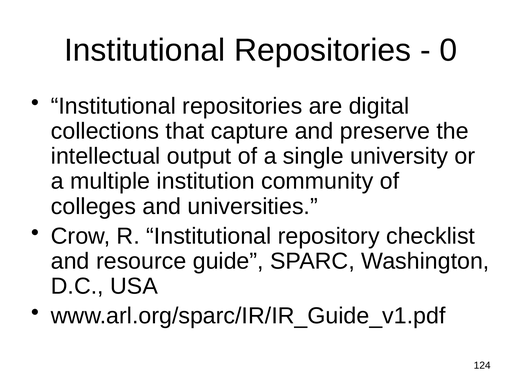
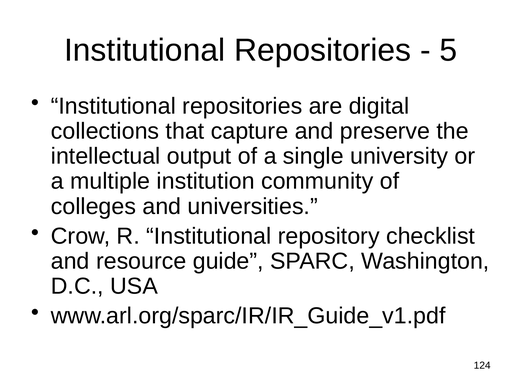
0: 0 -> 5 (448, 51)
